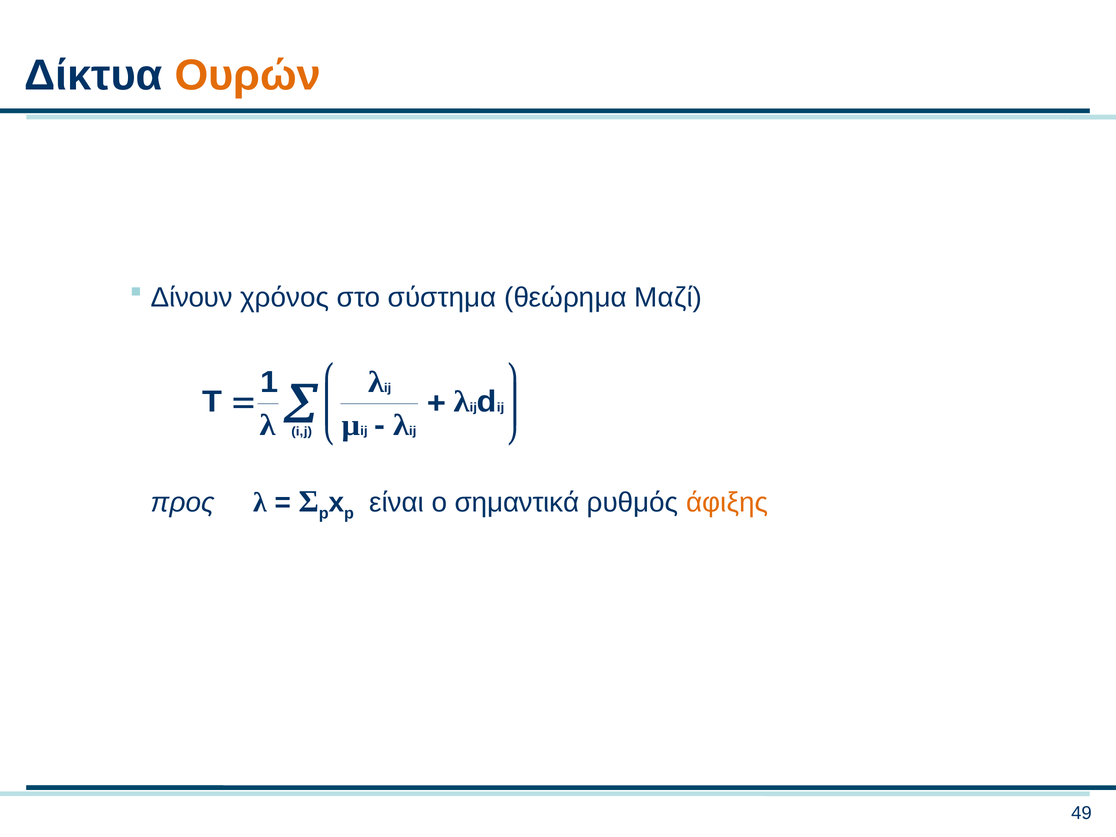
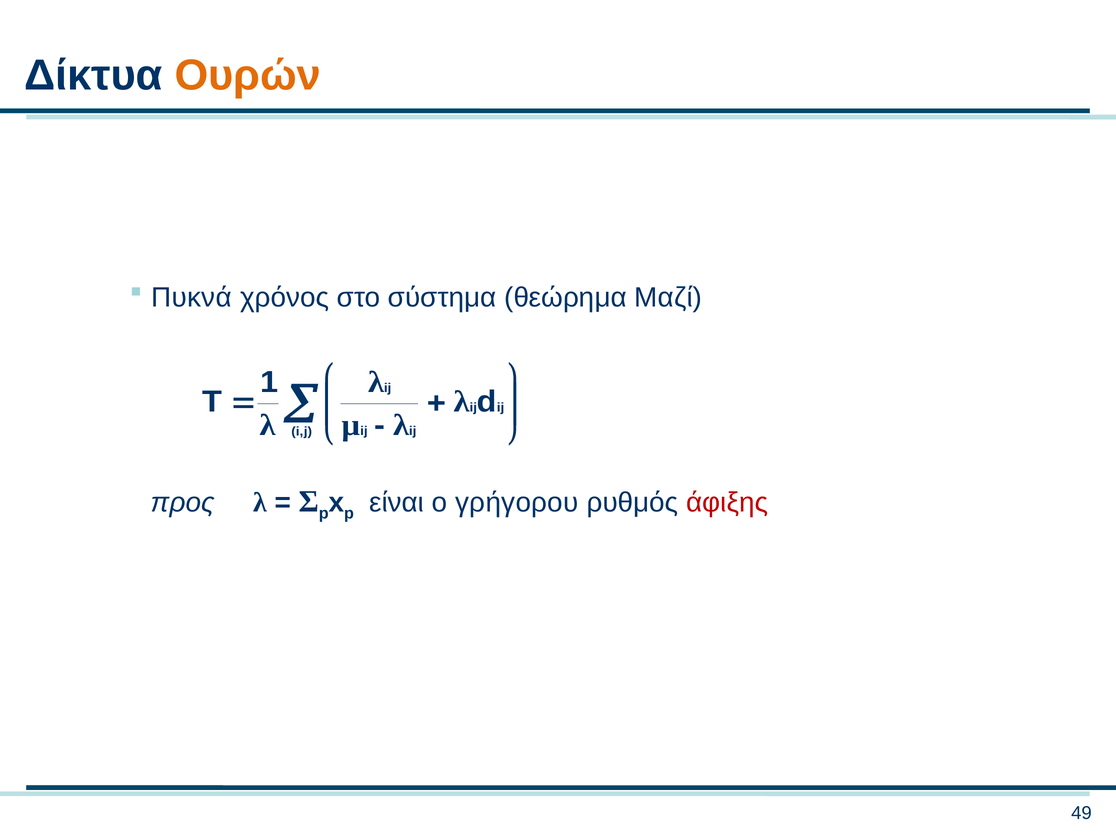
Δίνουν: Δίνουν -> Πυκνά (192, 297)
σημαντικά: σημαντικά -> γρήγορου (517, 503)
άφιξης colour: orange -> red (727, 503)
